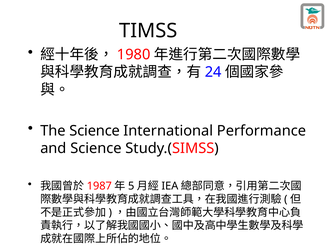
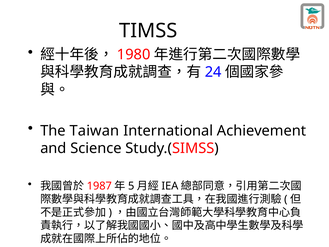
The Science: Science -> Taiwan (94, 131)
Performance: Performance -> Achievement (262, 131)
